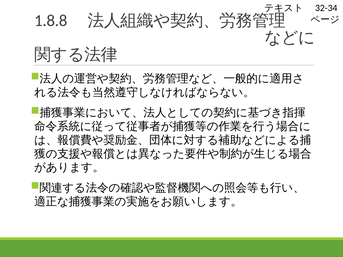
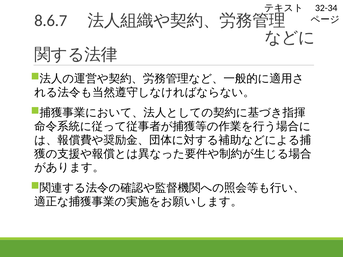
1.8.8: 1.8.8 -> 8.6.7 (51, 21)
